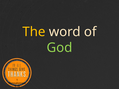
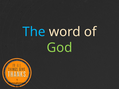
The colour: yellow -> light blue (34, 32)
